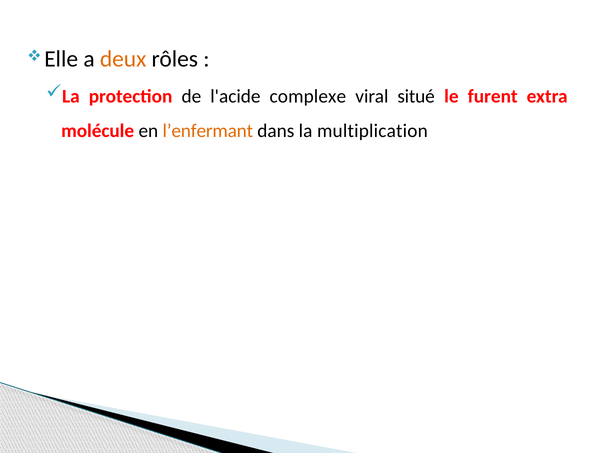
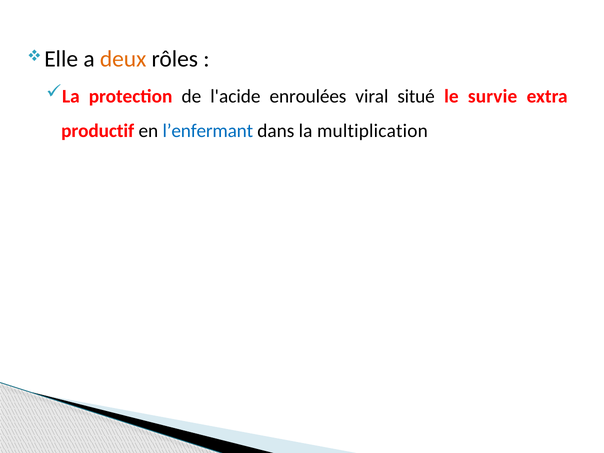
complexe: complexe -> enroulées (308, 96)
furent: furent -> survie (493, 96)
molécule: molécule -> productif (98, 131)
l’enfermant colour: orange -> blue (208, 131)
